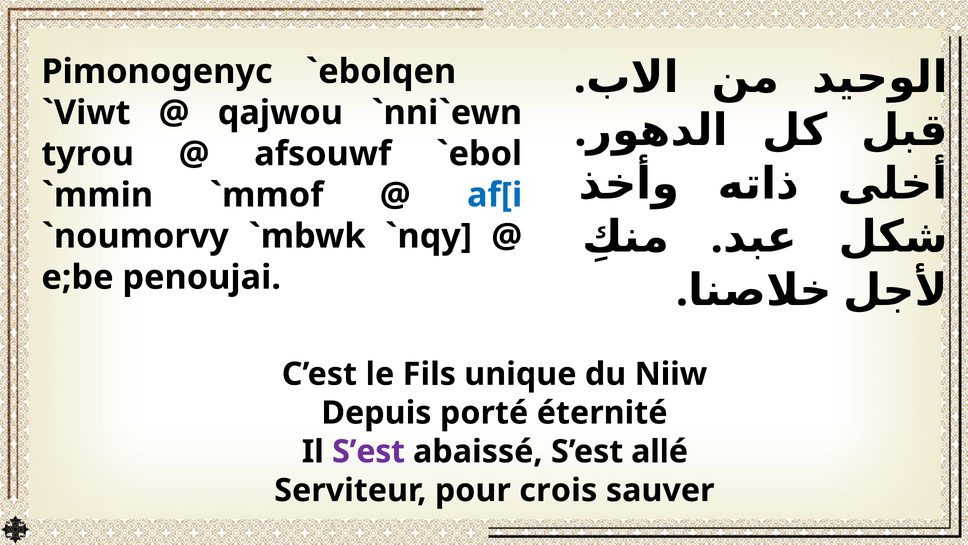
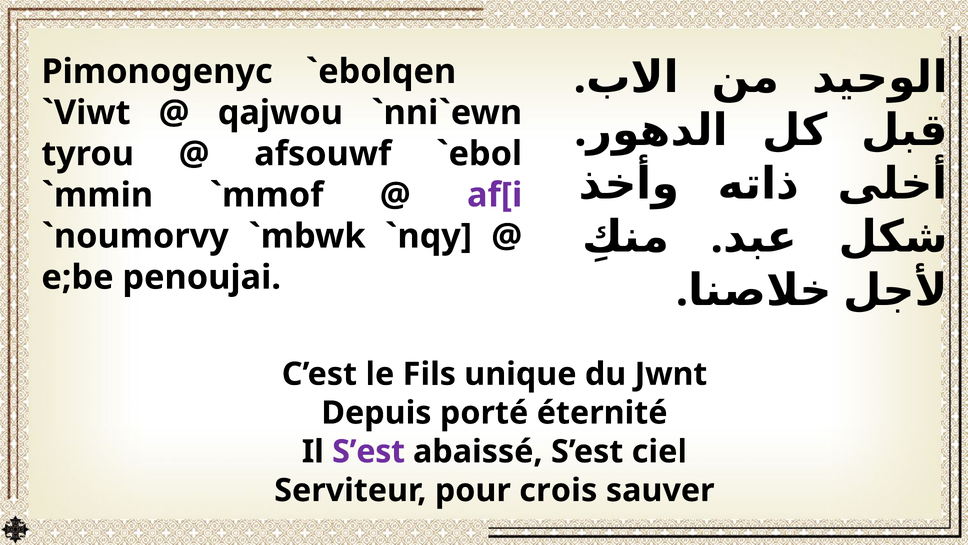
af[i colour: blue -> purple (495, 195)
Niiw: Niiw -> Jwnt (671, 374)
allé: allé -> ciel (659, 451)
